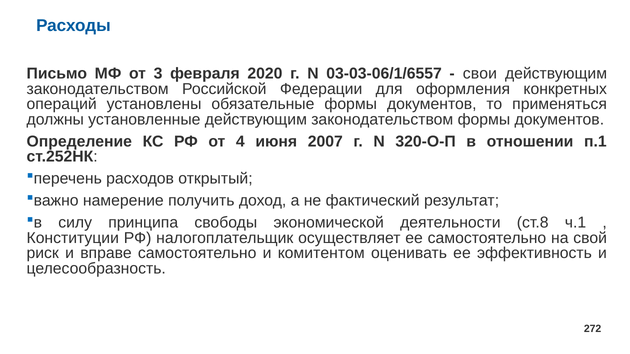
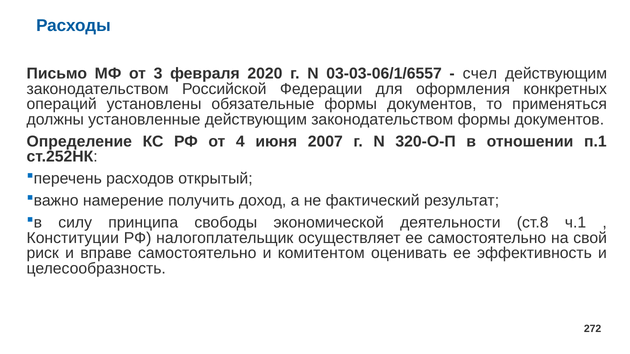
свои: свои -> счел (480, 74)
